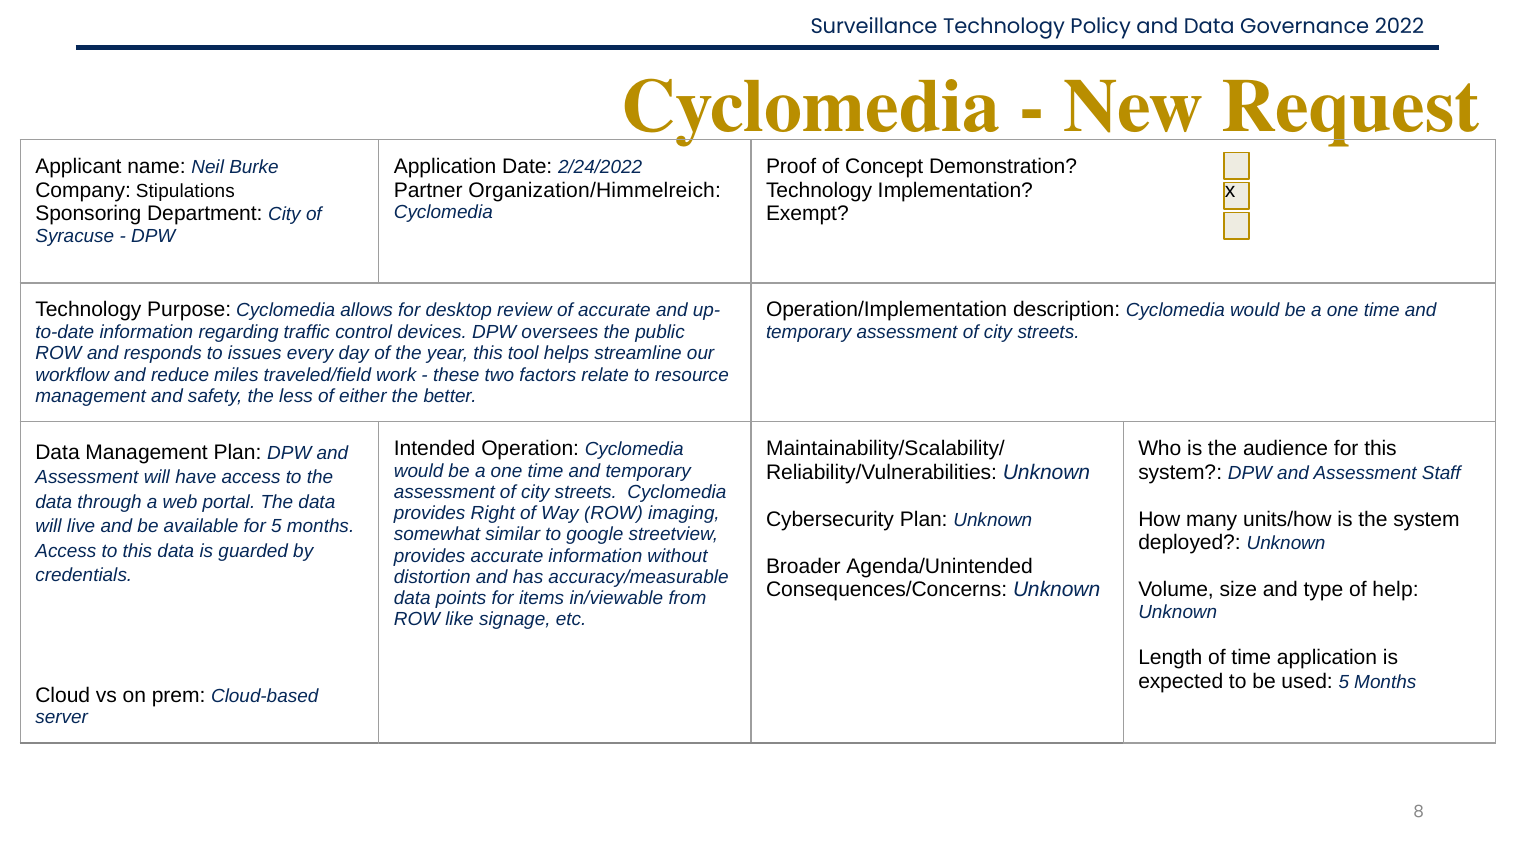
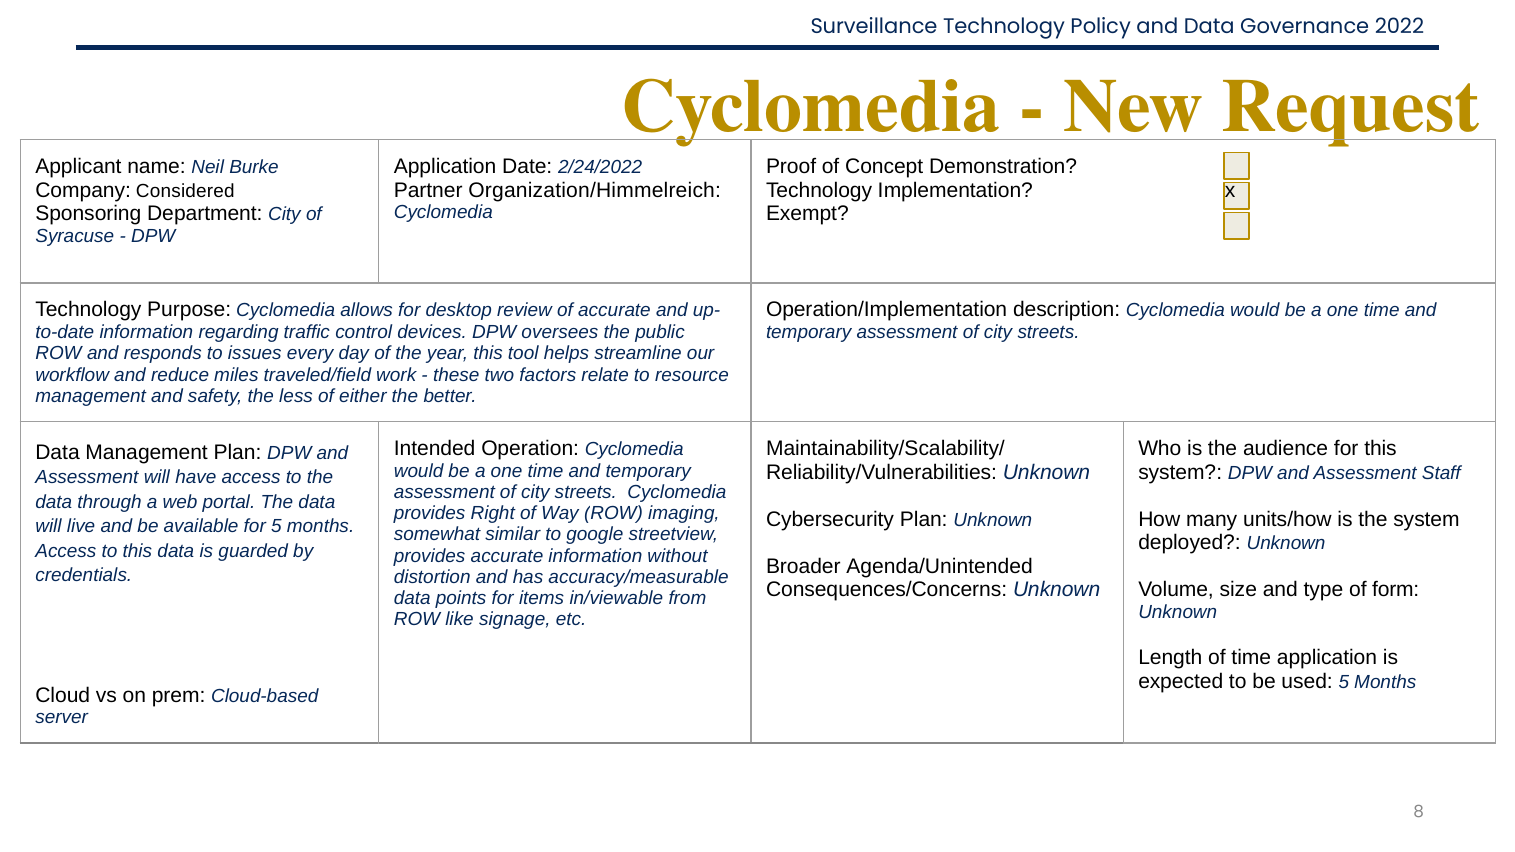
Stipulations: Stipulations -> Considered (185, 191)
help: help -> form (1396, 590)
